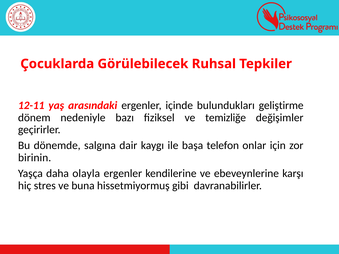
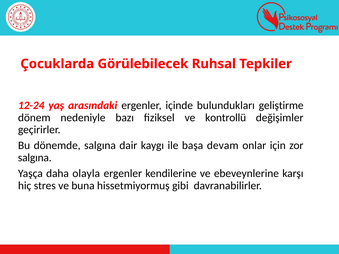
12-11: 12-11 -> 12-24 (31, 105)
temizliğe: temizliğe -> kontrollü (226, 118)
telefon: telefon -> devam (223, 146)
birinin: birinin -> salgına (35, 158)
